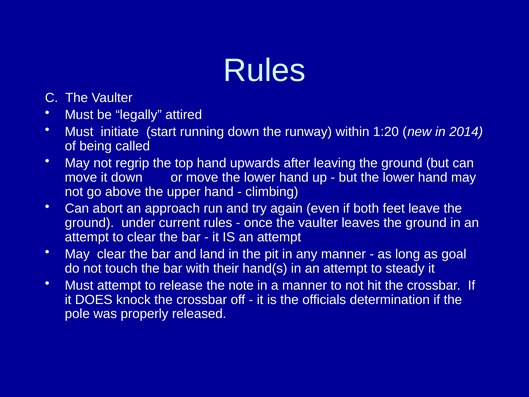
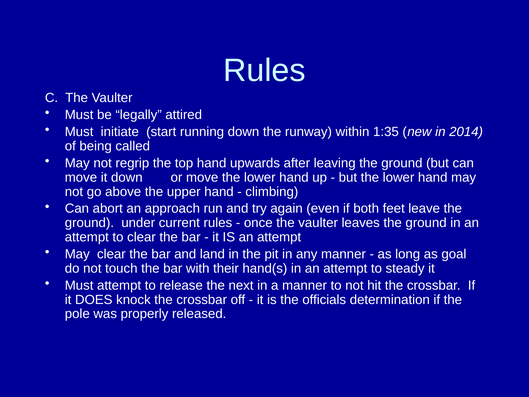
1:20: 1:20 -> 1:35 (386, 132)
note: note -> next (241, 285)
